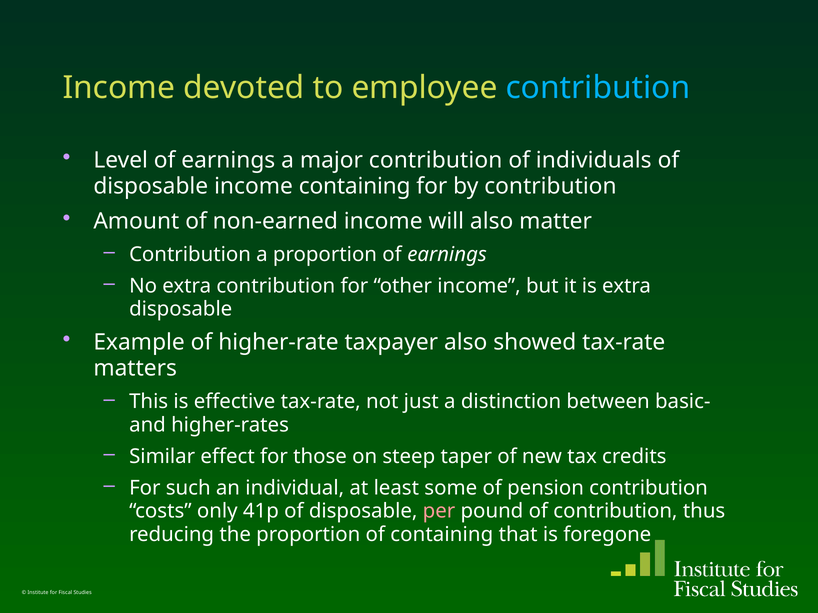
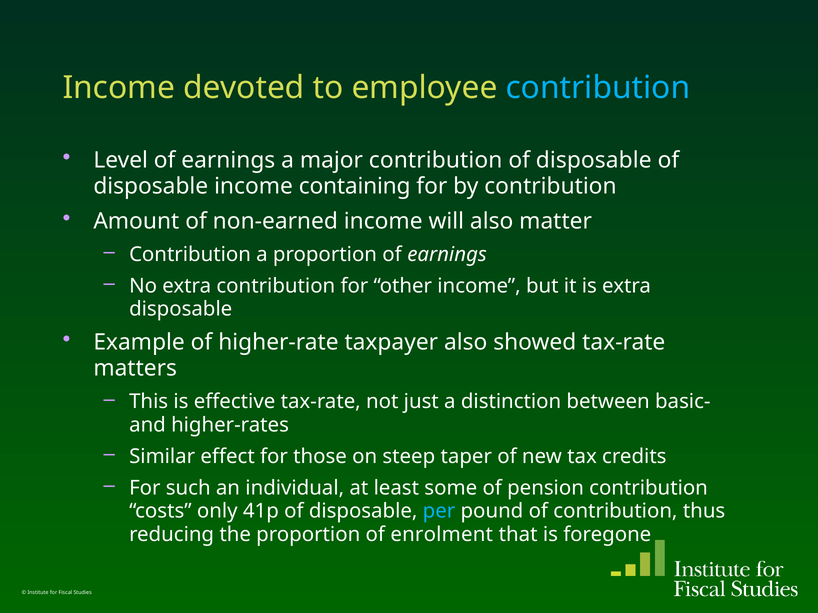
individuals: individuals -> disposable (594, 160)
per colour: pink -> light blue (439, 511)
of containing: containing -> enrolment (442, 535)
